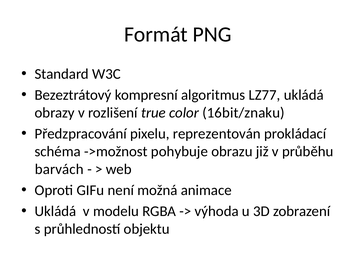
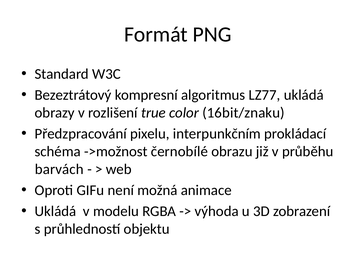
reprezentován: reprezentován -> interpunkčním (217, 134)
pohybuje: pohybuje -> černobílé (179, 152)
